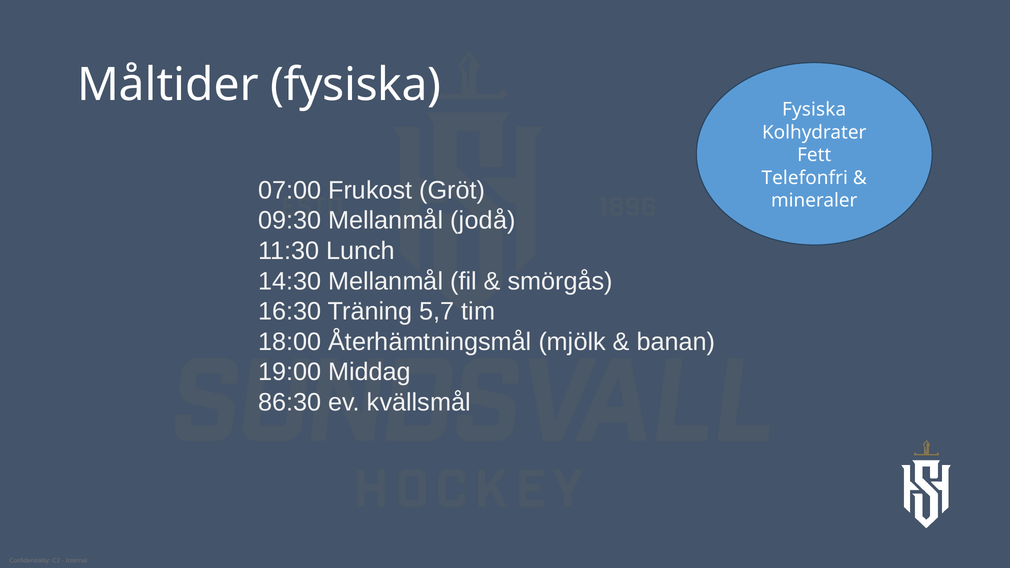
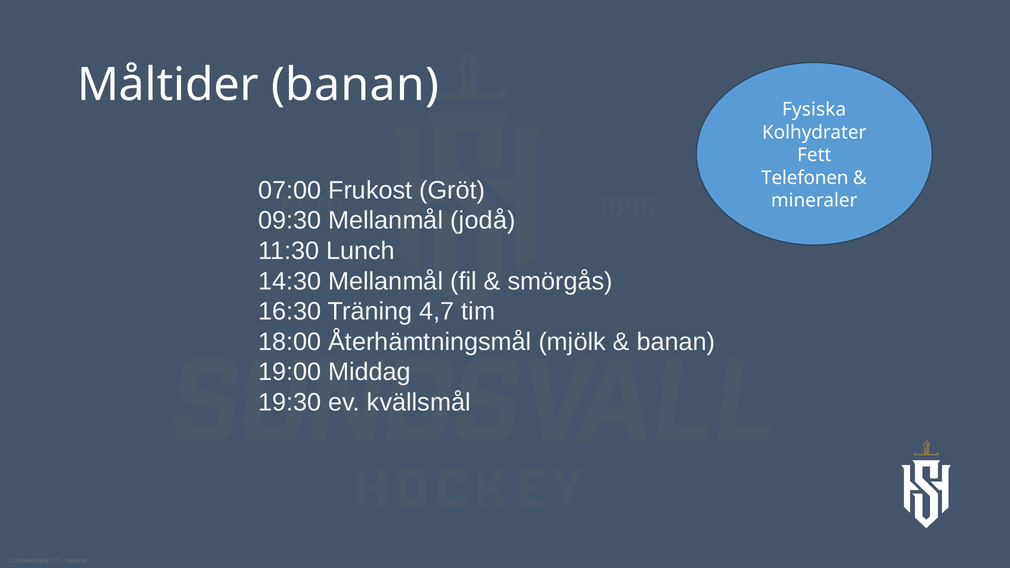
Måltider fysiska: fysiska -> banan (355, 85)
Telefonfri: Telefonfri -> Telefonen (805, 178)
5,7: 5,7 -> 4,7 (437, 312)
86:30: 86:30 -> 19:30 (290, 402)
